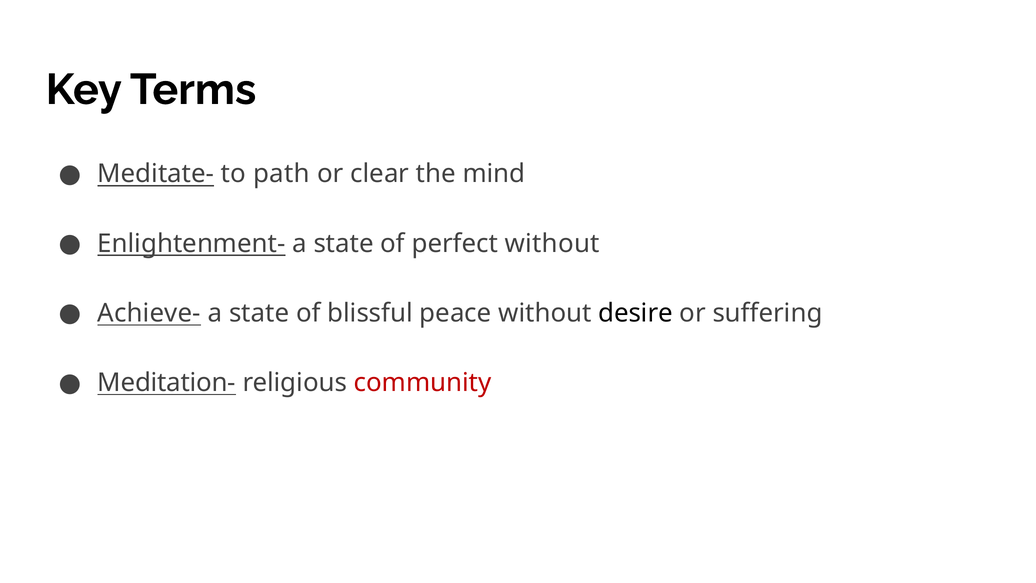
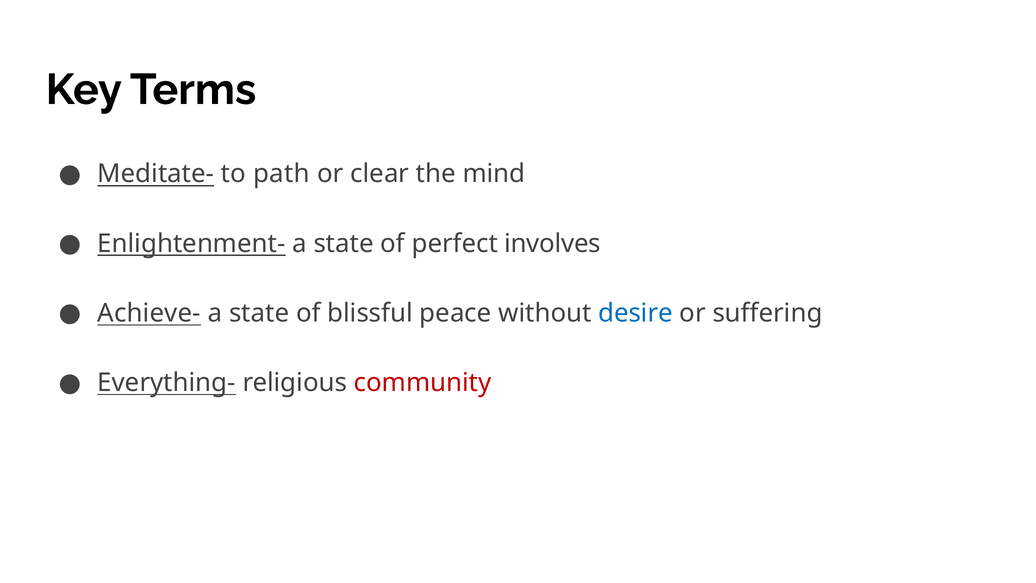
perfect without: without -> involves (553, 243)
desire colour: black -> blue (636, 313)
Meditation-: Meditation- -> Everything- (167, 383)
